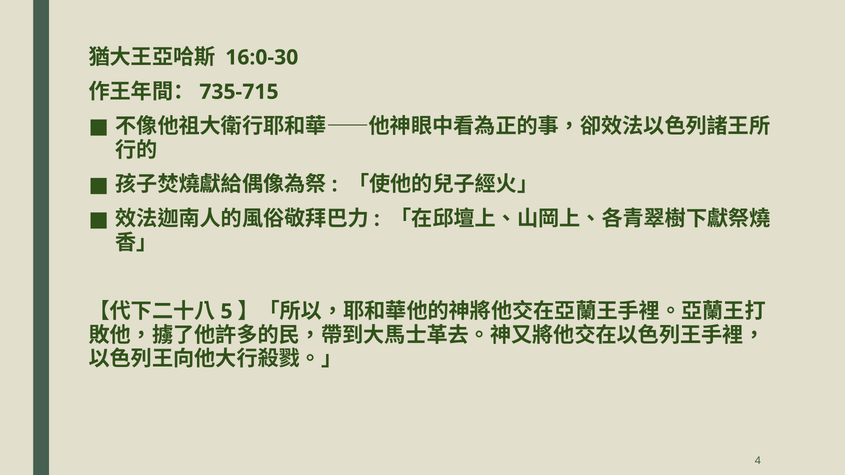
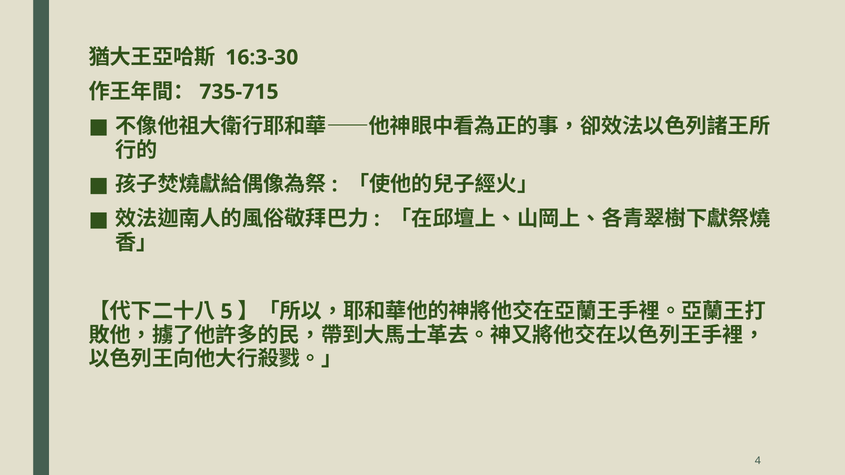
16:0-30: 16:0-30 -> 16:3-30 (262, 57)
